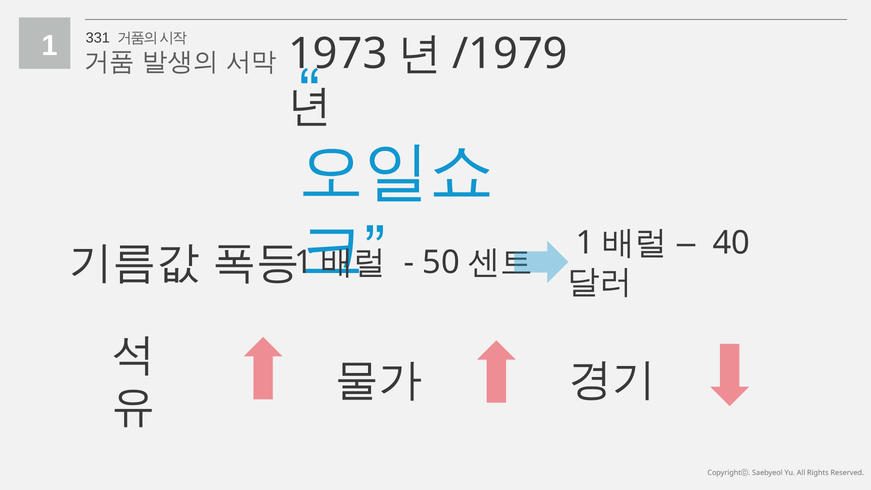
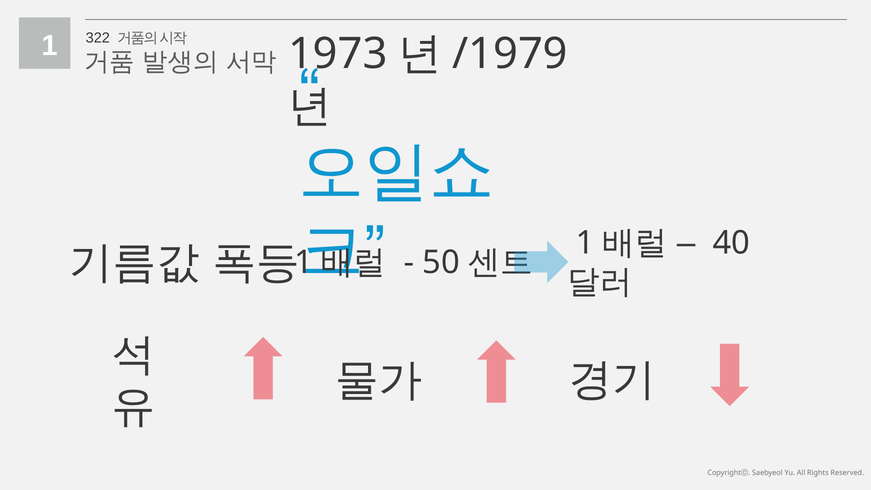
331: 331 -> 322 (98, 38)
